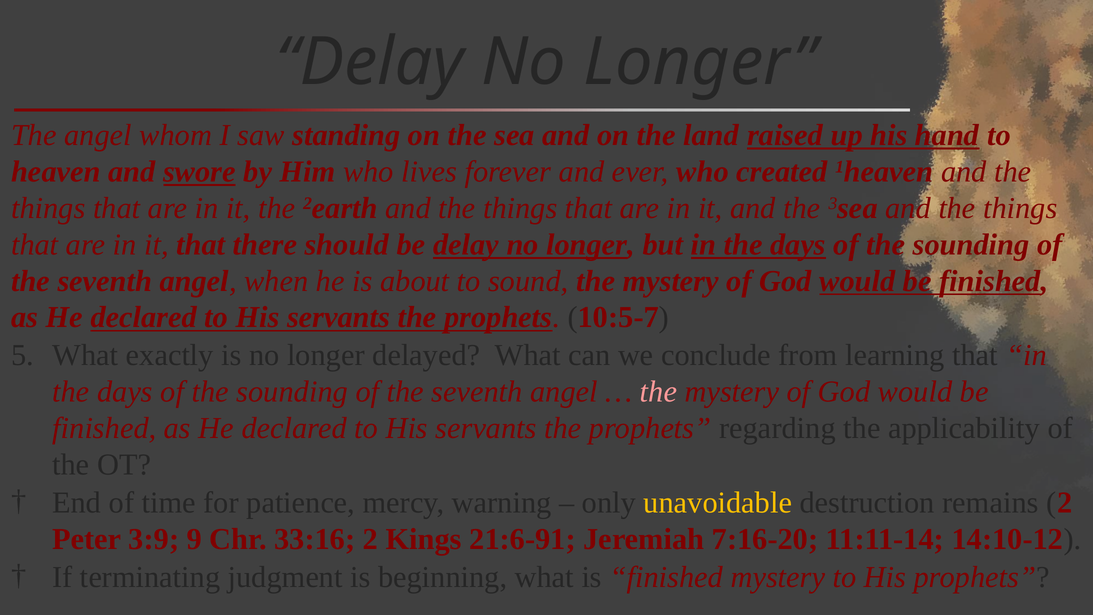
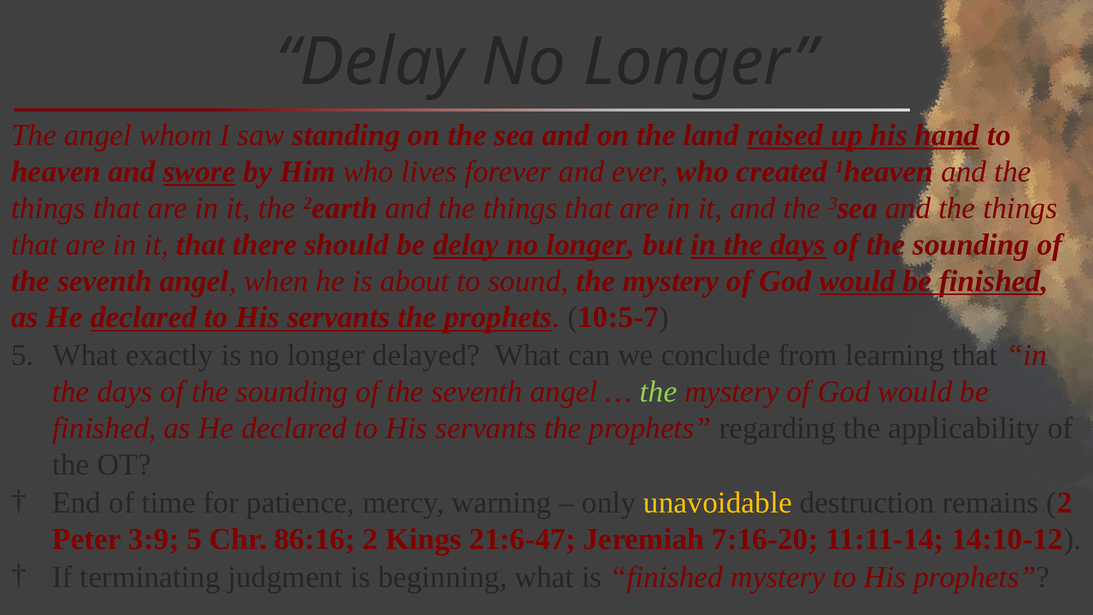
the colour: pink -> light green (659, 392)
3:9 9: 9 -> 5 (194, 539)
33:16: 33:16 -> 86:16 (315, 539)
21:6-91: 21:6-91 -> 21:6-47 (523, 539)
